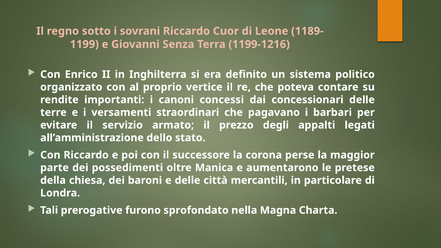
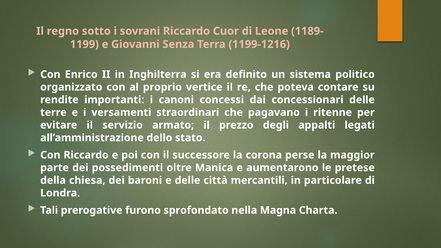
barbari: barbari -> ritenne (333, 112)
